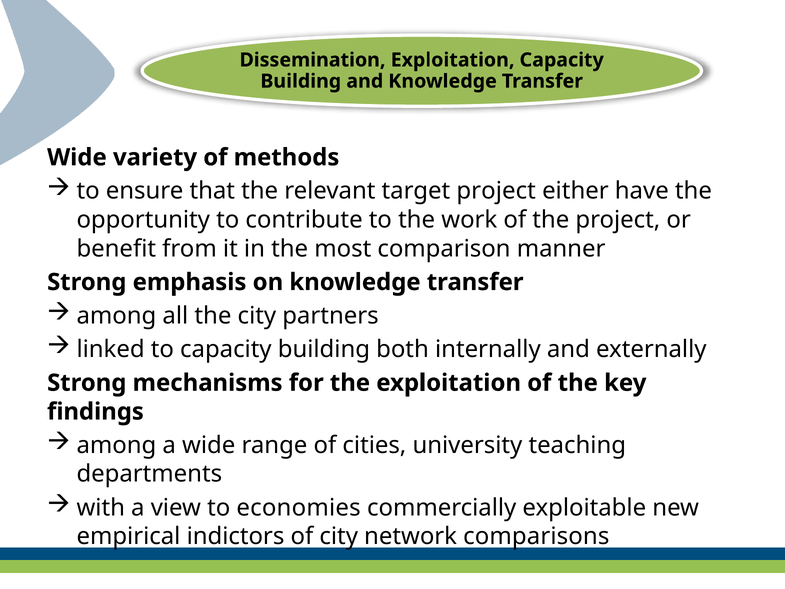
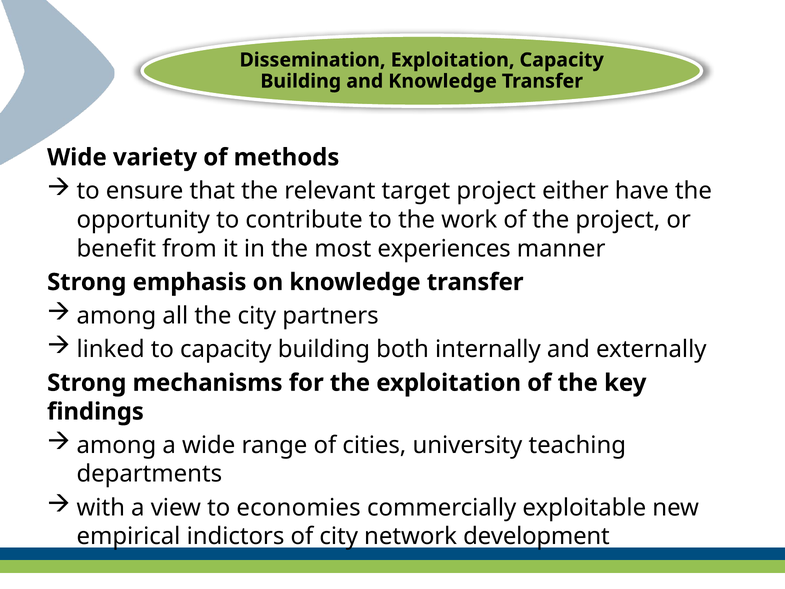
comparison: comparison -> experiences (444, 248)
comparisons: comparisons -> development (536, 536)
